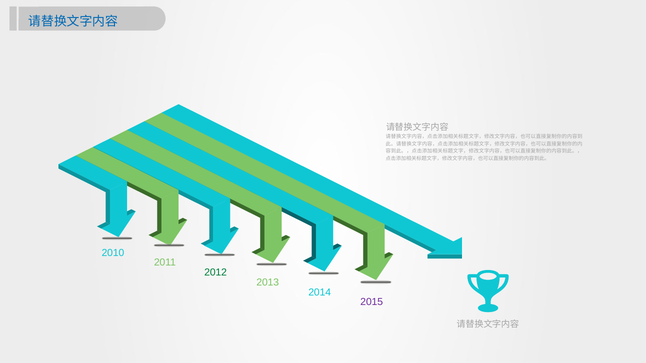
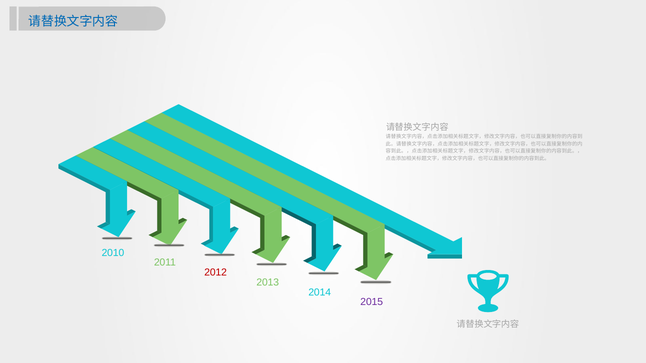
2012 colour: green -> red (216, 273)
